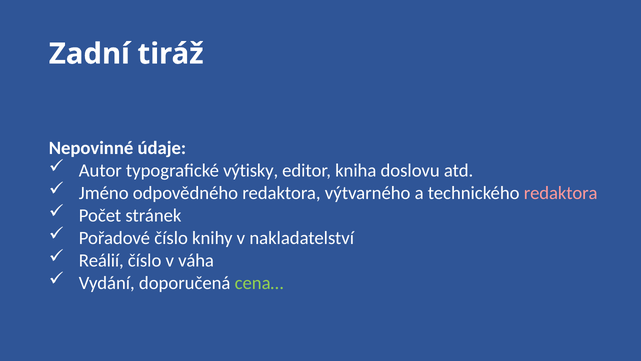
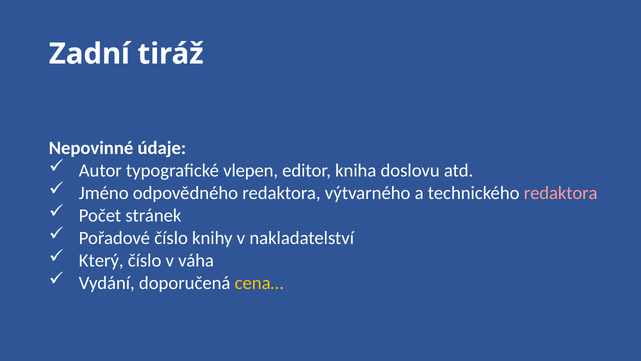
výtisky: výtisky -> vlepen (251, 171)
Reálií: Reálií -> Který (101, 260)
cena… colour: light green -> yellow (259, 283)
